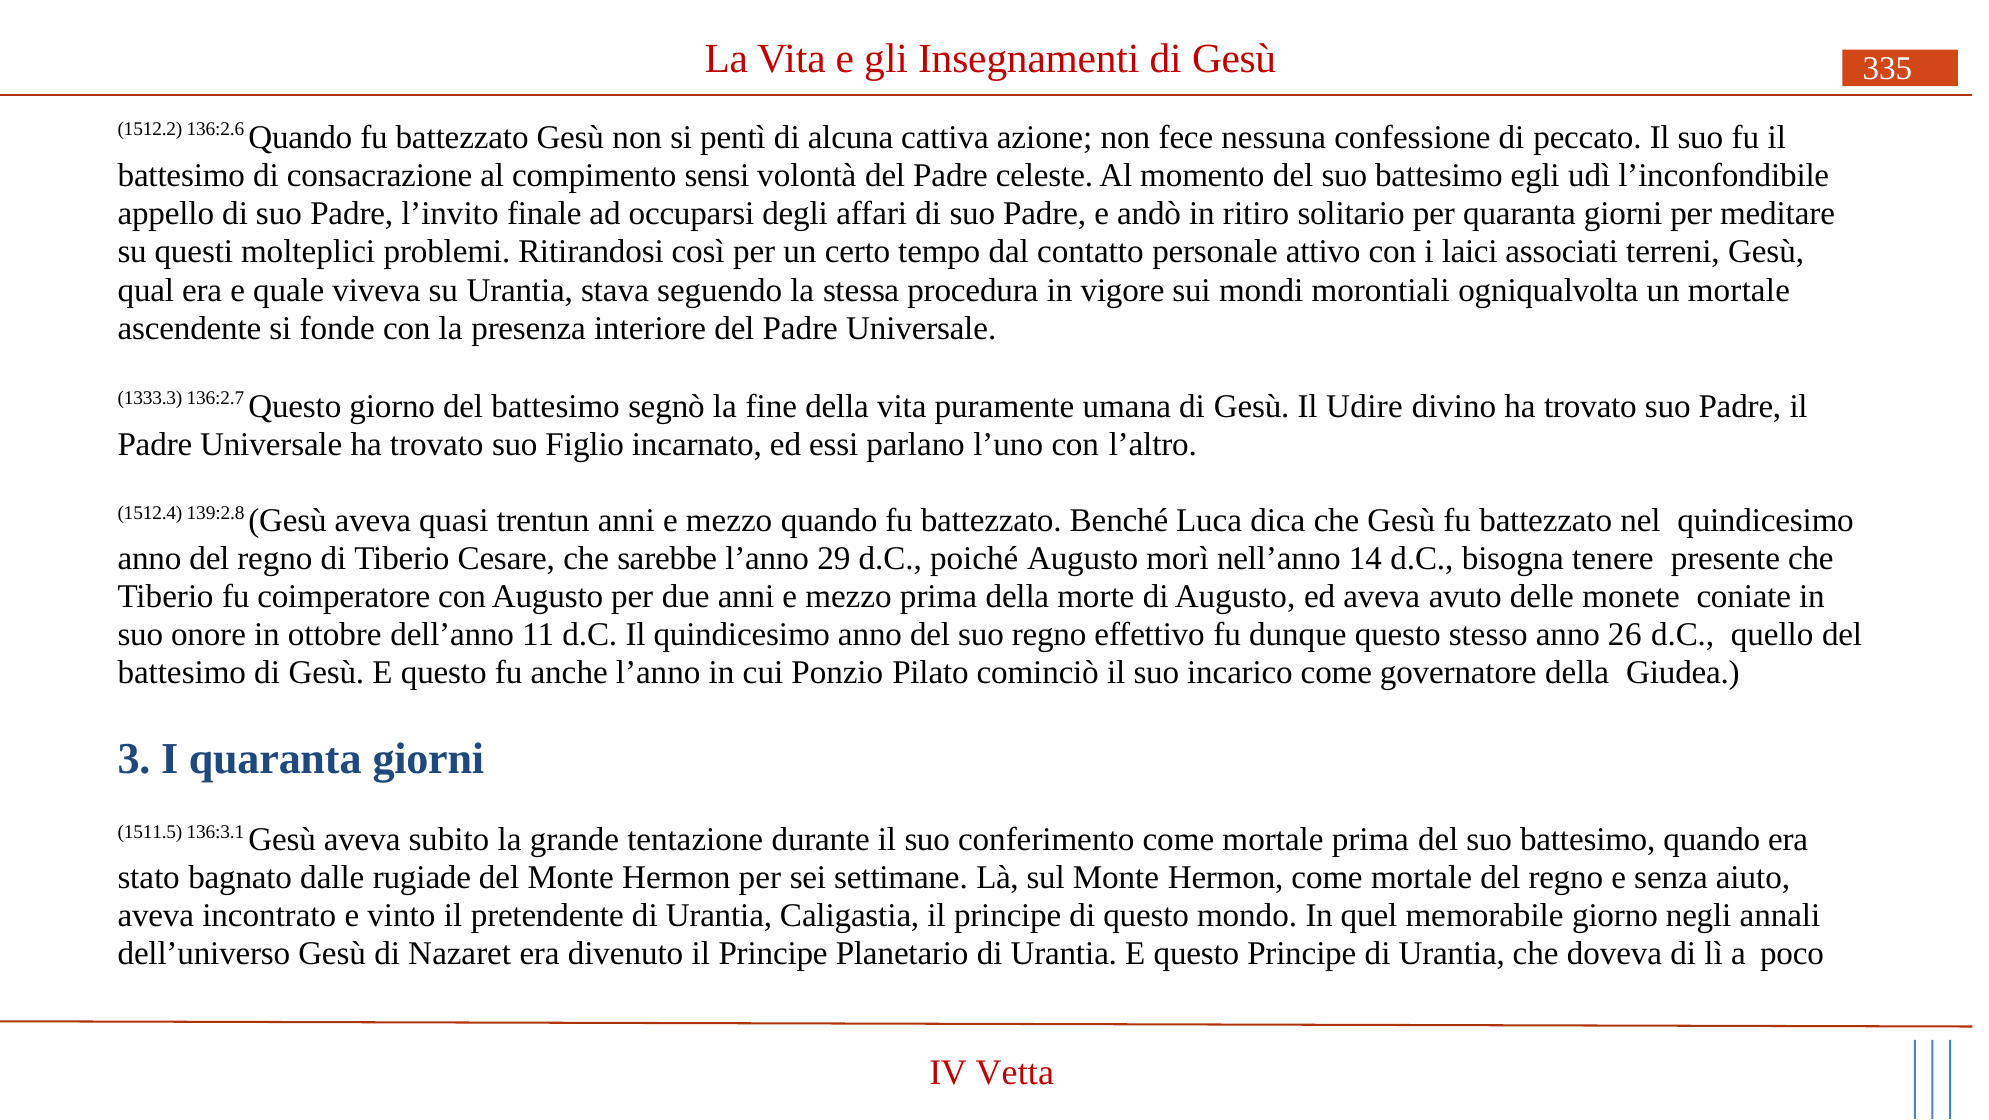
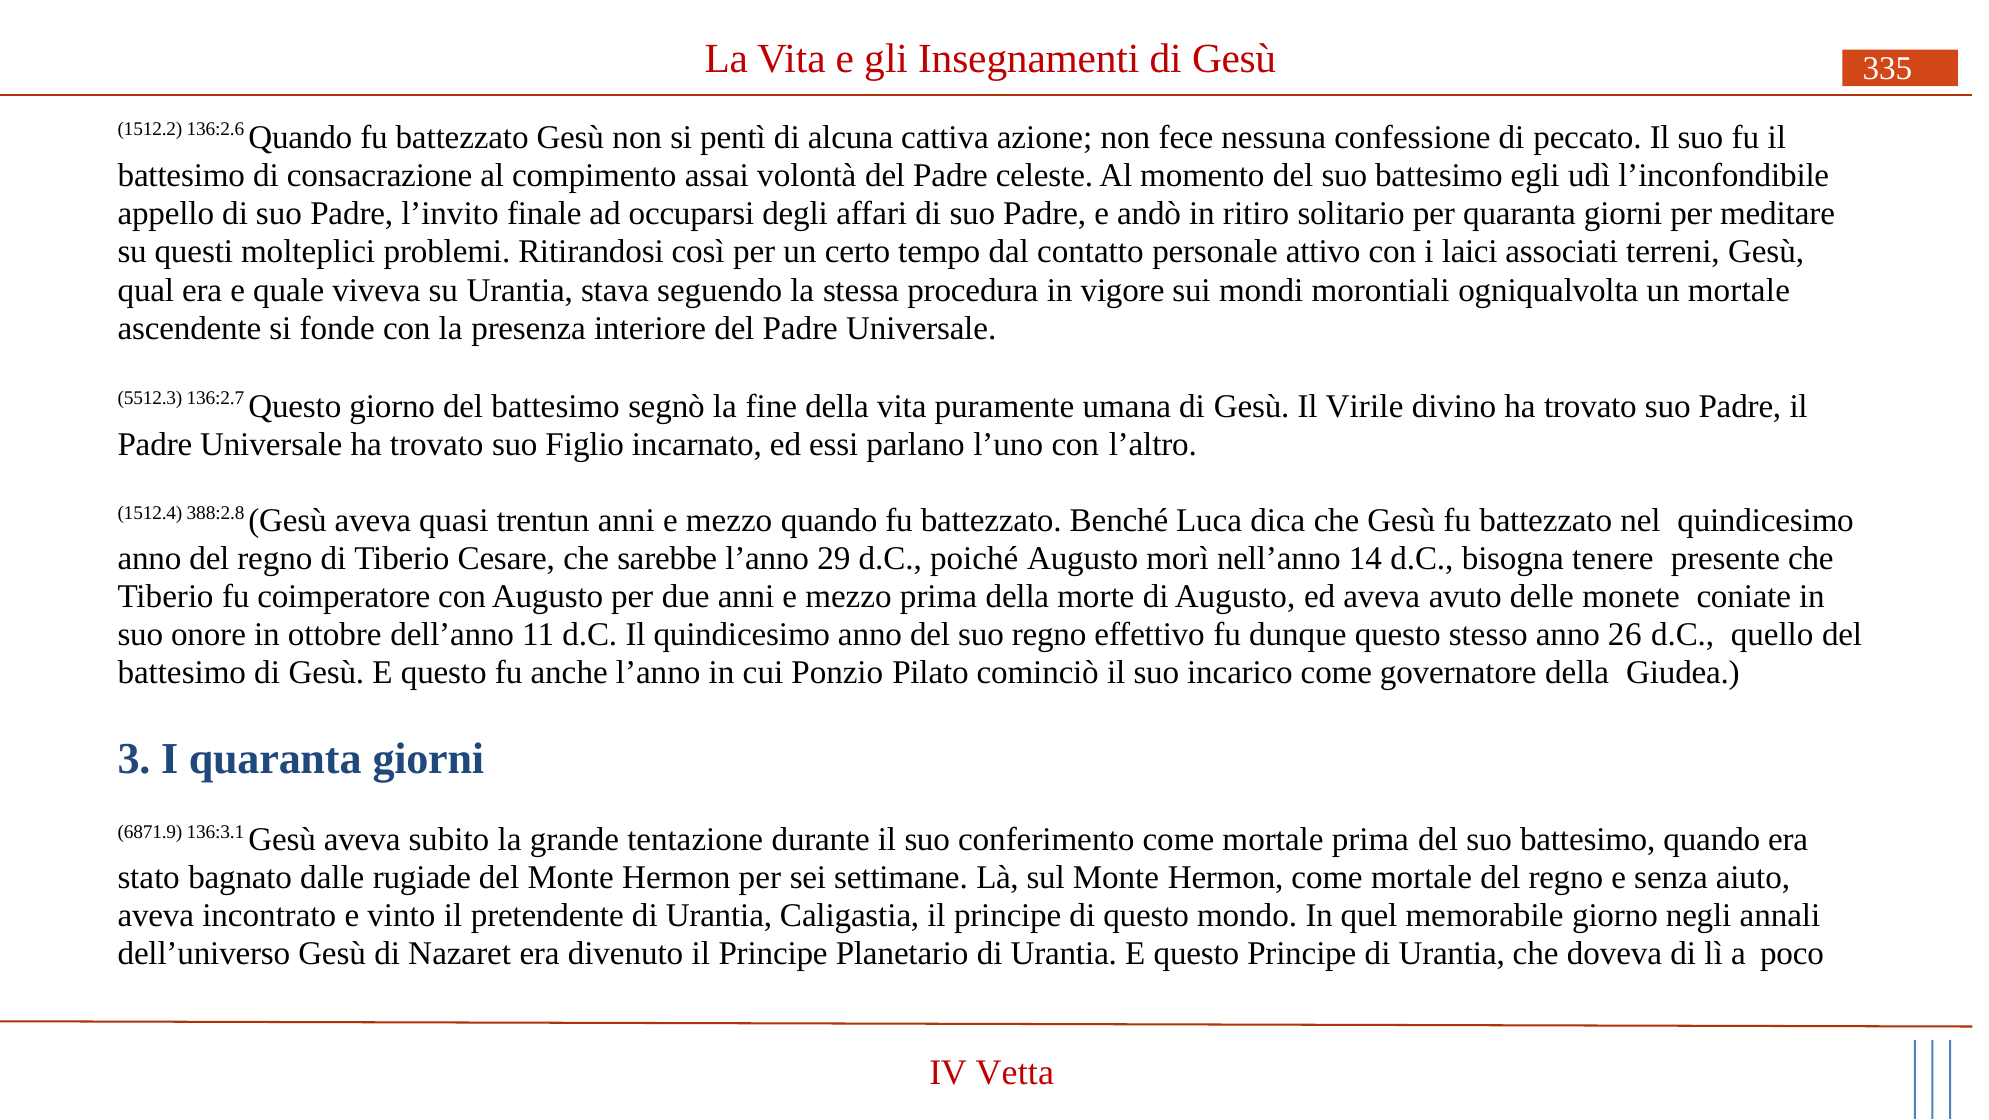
sensi: sensi -> assai (717, 176)
1333.3: 1333.3 -> 5512.3 (150, 399)
Udire: Udire -> Virile (1365, 407)
139:2.8: 139:2.8 -> 388:2.8 (216, 513)
1511.5: 1511.5 -> 6871.9 (150, 832)
